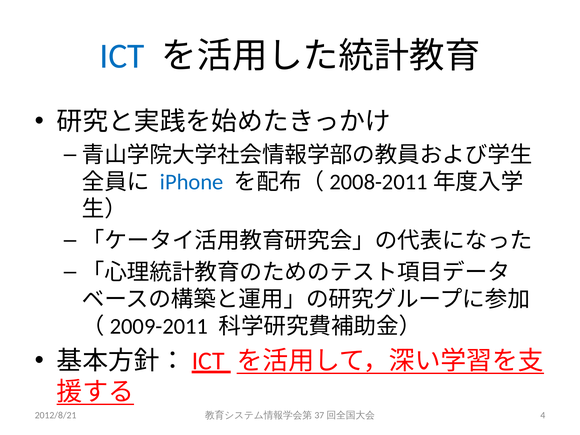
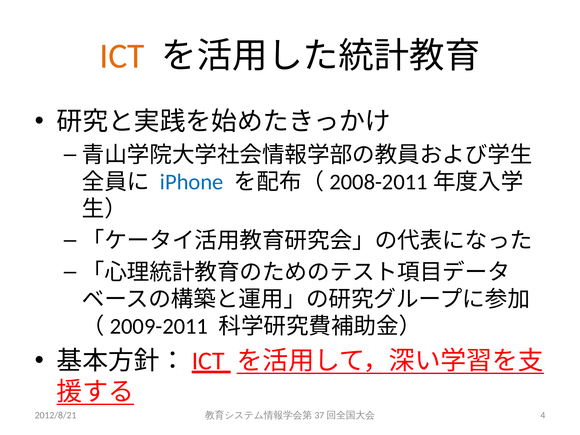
ICT colour: blue -> orange (122, 56)
